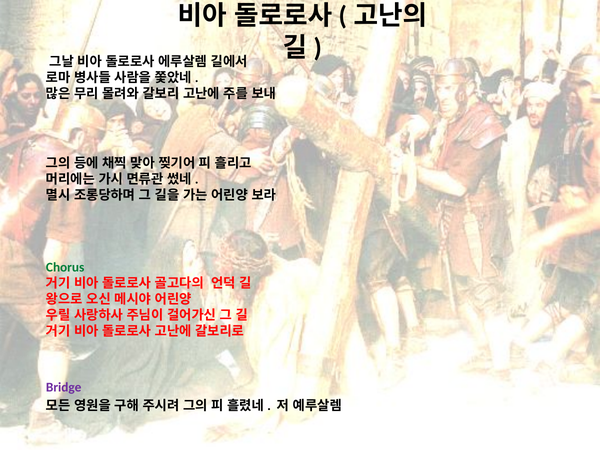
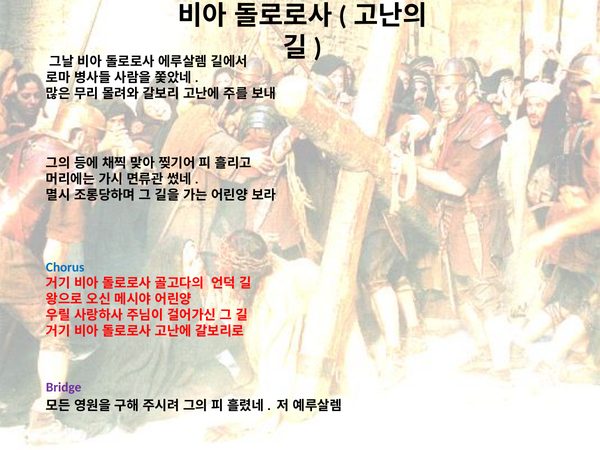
Chorus colour: green -> blue (65, 267)
